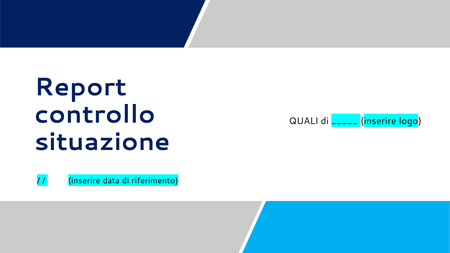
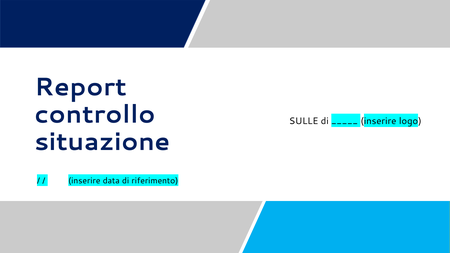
QUALI: QUALI -> SULLE (304, 121)
